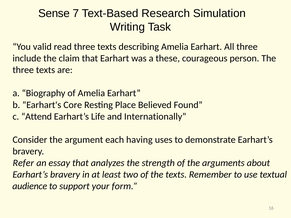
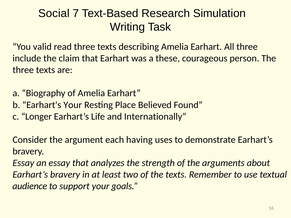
Sense: Sense -> Social (54, 13)
Earhart's Core: Core -> Your (73, 105)
Attend: Attend -> Longer (37, 117)
Refer: Refer -> Essay (23, 163)
form: form -> goals (125, 186)
